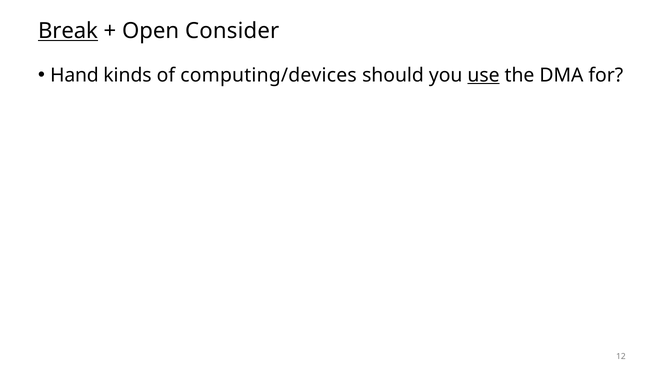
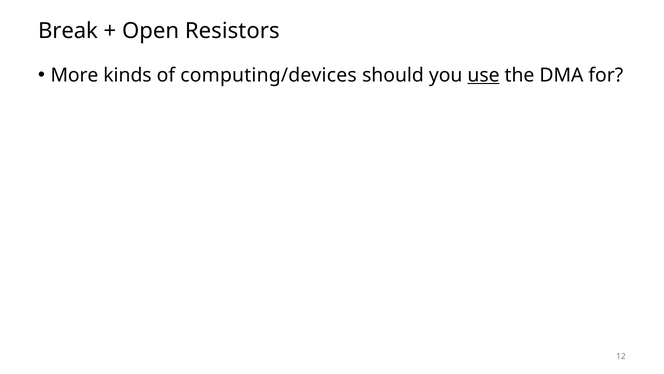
Break underline: present -> none (68, 31)
Consider: Consider -> Resistors (232, 31)
Hand: Hand -> More (74, 75)
